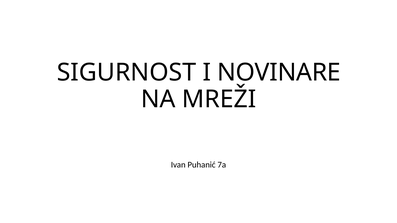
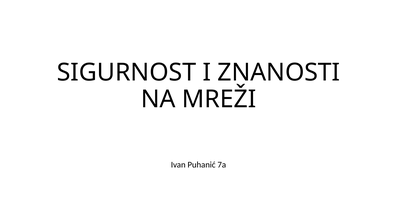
NOVINARE: NOVINARE -> ZNANOSTI (279, 72)
